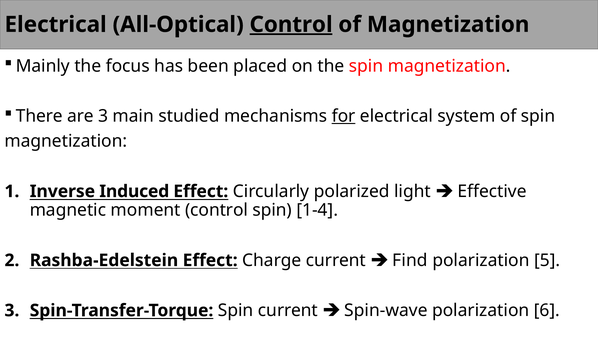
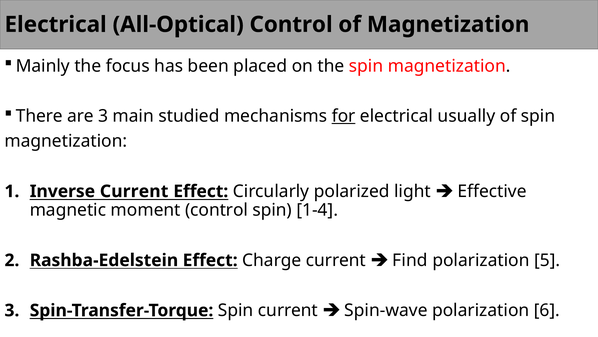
Control underline: present -> none (291, 24)
system: system -> usually (466, 116)
Inverse Induced: Induced -> Current (134, 191)
